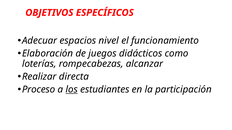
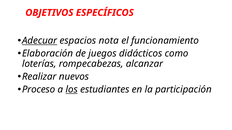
Adecuar underline: none -> present (40, 41)
nivel: nivel -> nota (109, 41)
directa: directa -> nuevos (74, 77)
